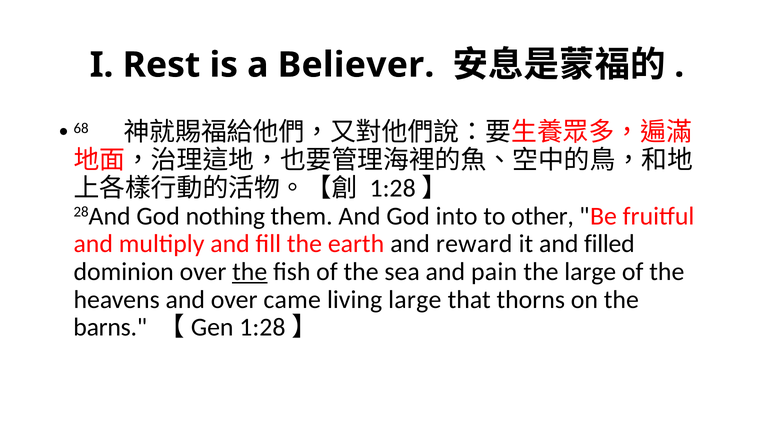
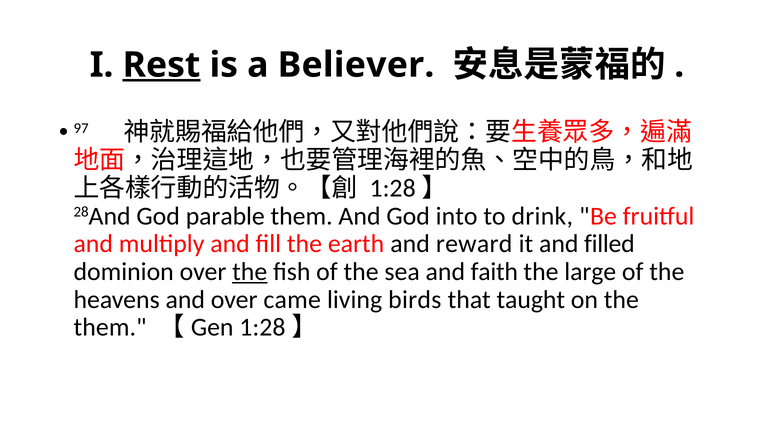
Rest underline: none -> present (161, 65)
68: 68 -> 97 (81, 129)
nothing: nothing -> parable (225, 216)
other: other -> drink (542, 216)
pain: pain -> faith (494, 272)
living large: large -> birds (415, 300)
thorns: thorns -> taught (531, 300)
barns: barns -> them (110, 328)
